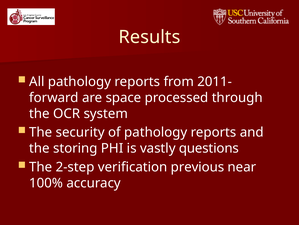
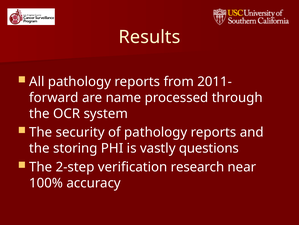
space: space -> name (123, 97)
previous: previous -> research (198, 166)
